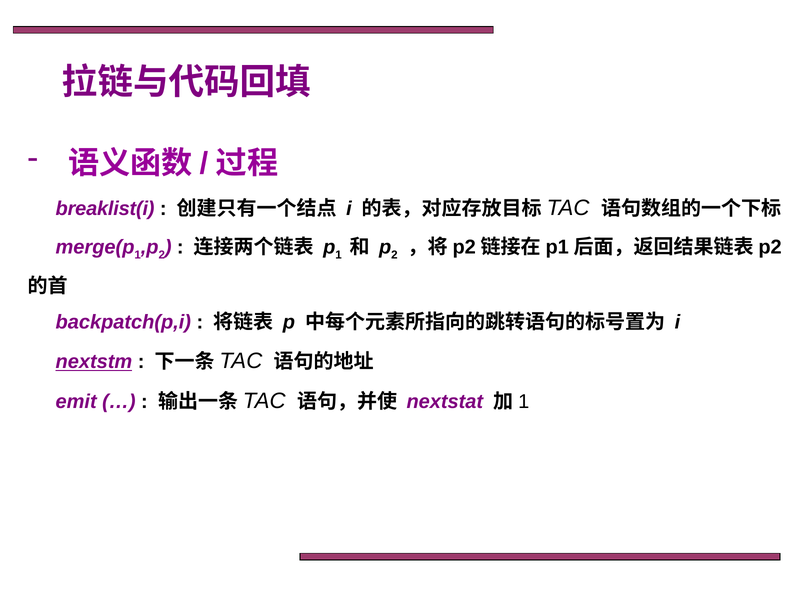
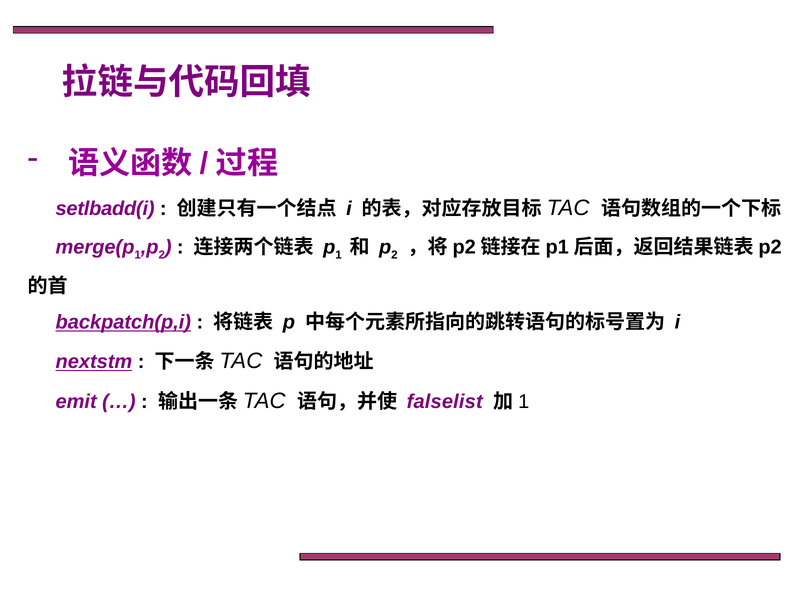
breaklist(i: breaklist(i -> setlbadd(i (105, 209)
backpatch(p,i underline: none -> present (123, 322)
nextstat: nextstat -> falselist (445, 402)
